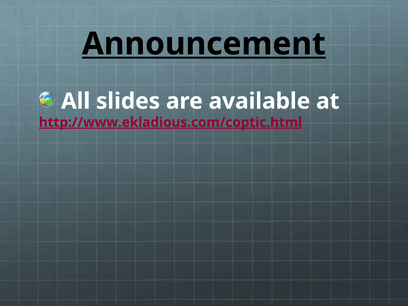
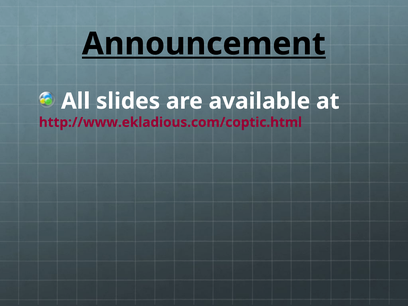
http://www.ekladious.com/coptic.html underline: present -> none (171, 122)
